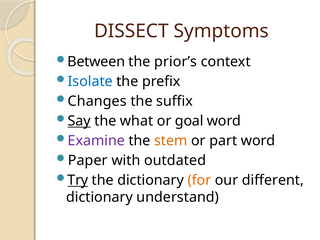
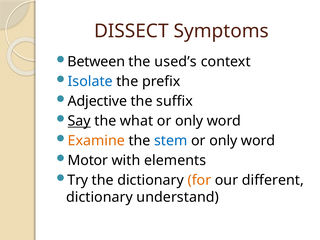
prior’s: prior’s -> used’s (176, 62)
Changes: Changes -> Adjective (97, 101)
goal: goal -> only (189, 121)
Examine colour: purple -> orange (96, 141)
stem colour: orange -> blue (171, 141)
part: part -> only (223, 141)
Paper: Paper -> Motor (88, 160)
outdated: outdated -> elements (175, 160)
Try underline: present -> none (78, 180)
